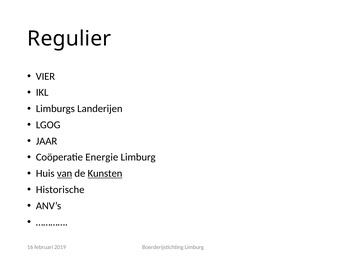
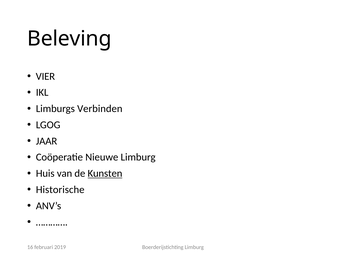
Regulier: Regulier -> Beleving (69, 39)
Landerijen: Landerijen -> Verbinden (100, 109)
Energie: Energie -> Nieuwe (102, 158)
van underline: present -> none (65, 174)
